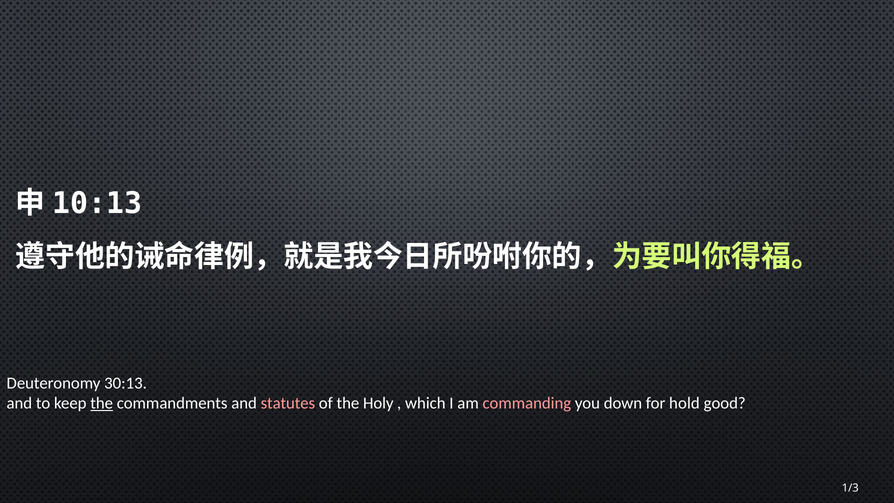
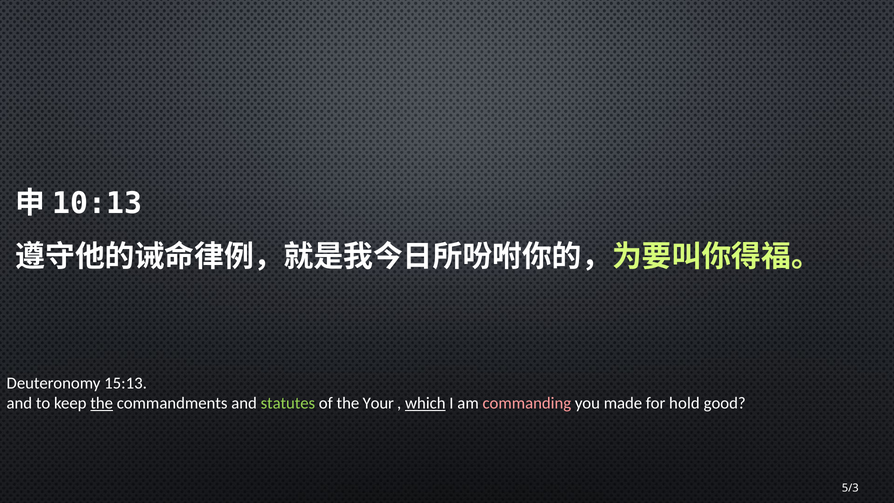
30:13: 30:13 -> 15:13 (126, 383)
statutes colour: pink -> light green (288, 403)
Holy: Holy -> Your (378, 403)
which underline: none -> present (425, 403)
down: down -> made (623, 403)
1/3: 1/3 -> 5/3 (850, 488)
